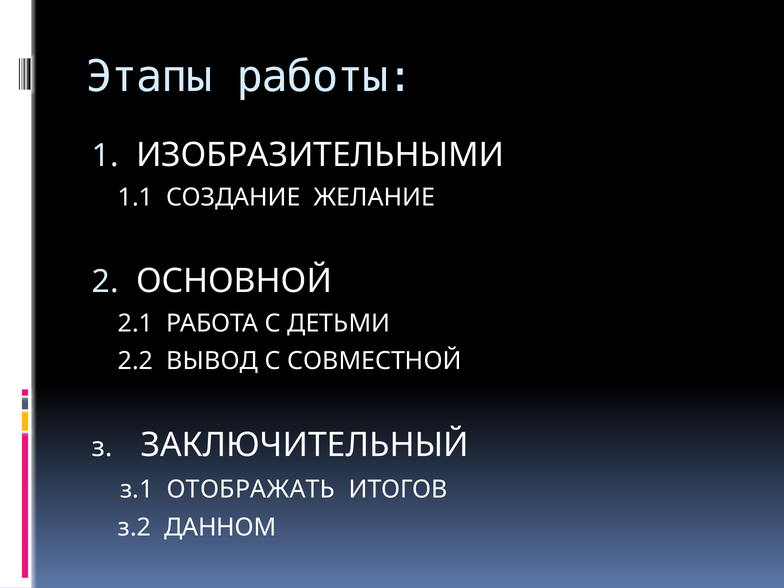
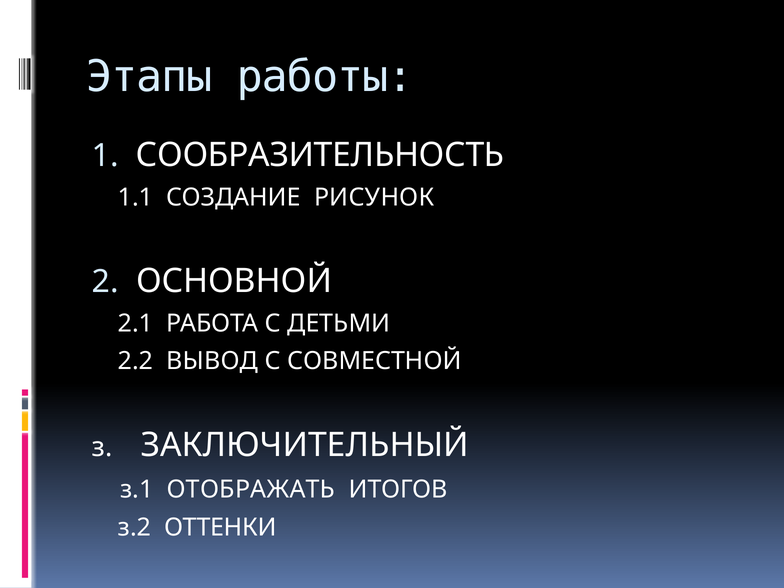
ИЗОБРАЗИТЕЛЬНЫМИ: ИЗОБРАЗИТЕЛЬНЫМИ -> СООБРАЗИТЕЛЬНОСТЬ (320, 155)
ЖЕЛАНИЕ: ЖЕЛАНИЕ -> РИСУНОК (374, 197)
ДАННОМ: ДАННОМ -> ОТТЕНКИ (220, 528)
